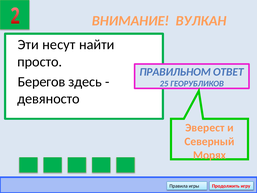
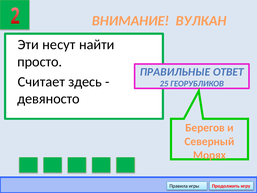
ПРАВИЛЬНОМ: ПРАВИЛЬНОМ -> ПРАВИЛЬНЫЕ (175, 72)
Берегов: Берегов -> Считает (41, 82)
Эверест: Эверест -> Берегов (205, 128)
